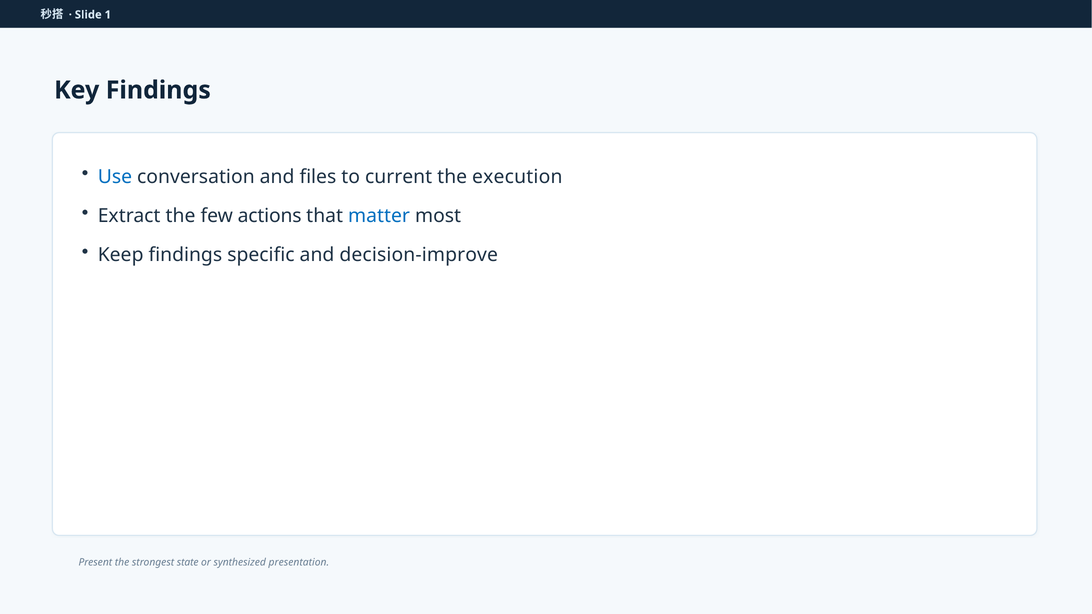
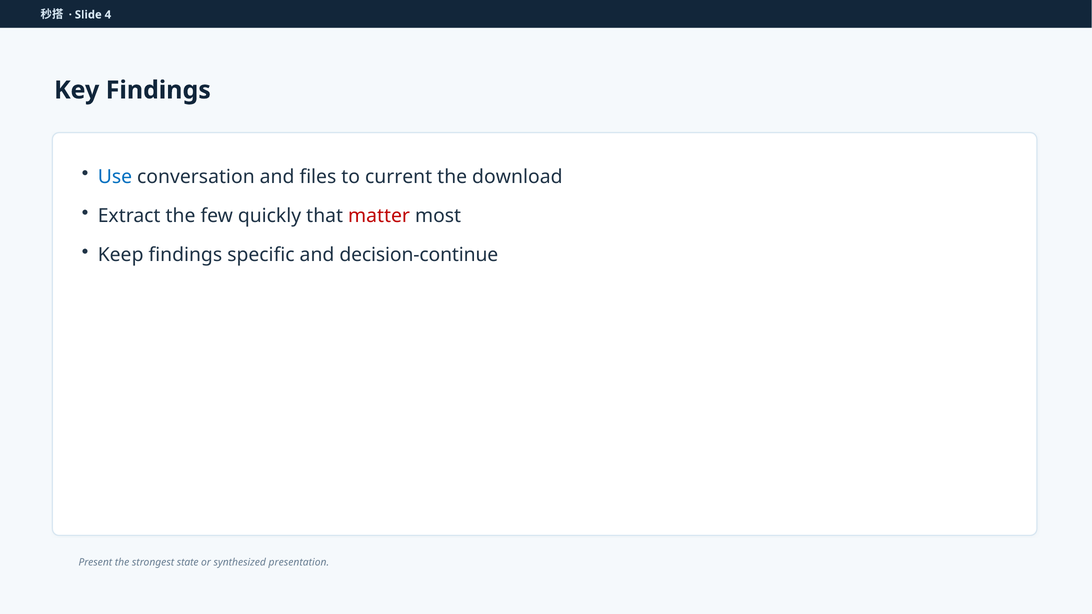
1: 1 -> 4 (108, 15)
execution: execution -> download (517, 177)
actions: actions -> quickly (270, 216)
matter colour: blue -> red (379, 216)
decision-improve: decision-improve -> decision-continue (419, 255)
